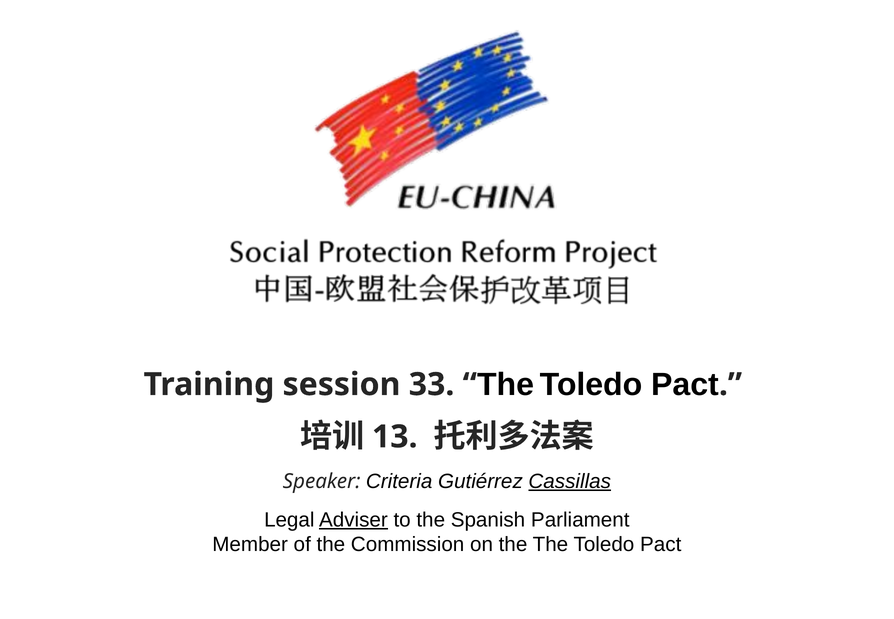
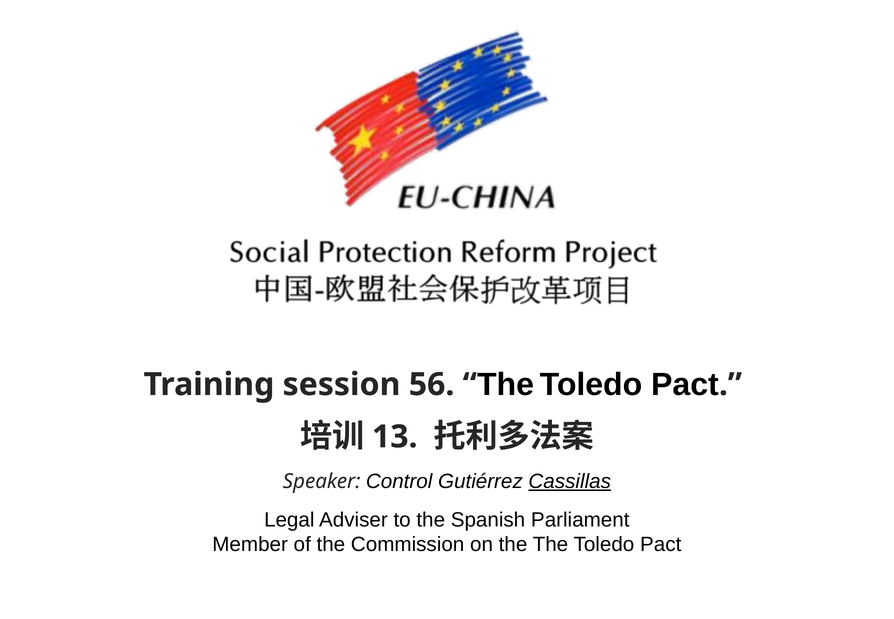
33: 33 -> 56 (432, 384)
Criteria: Criteria -> Control (399, 481)
Adviser underline: present -> none (353, 520)
